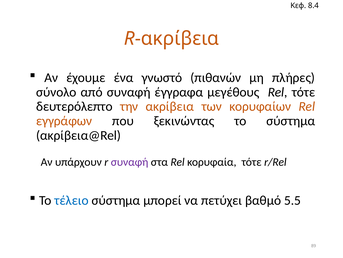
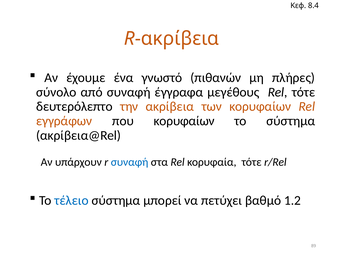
που ξεκινώντας: ξεκινώντας -> κορυφαίων (184, 121)
συναφή colour: purple -> blue (130, 162)
5.5: 5.5 -> 1.2 (293, 200)
